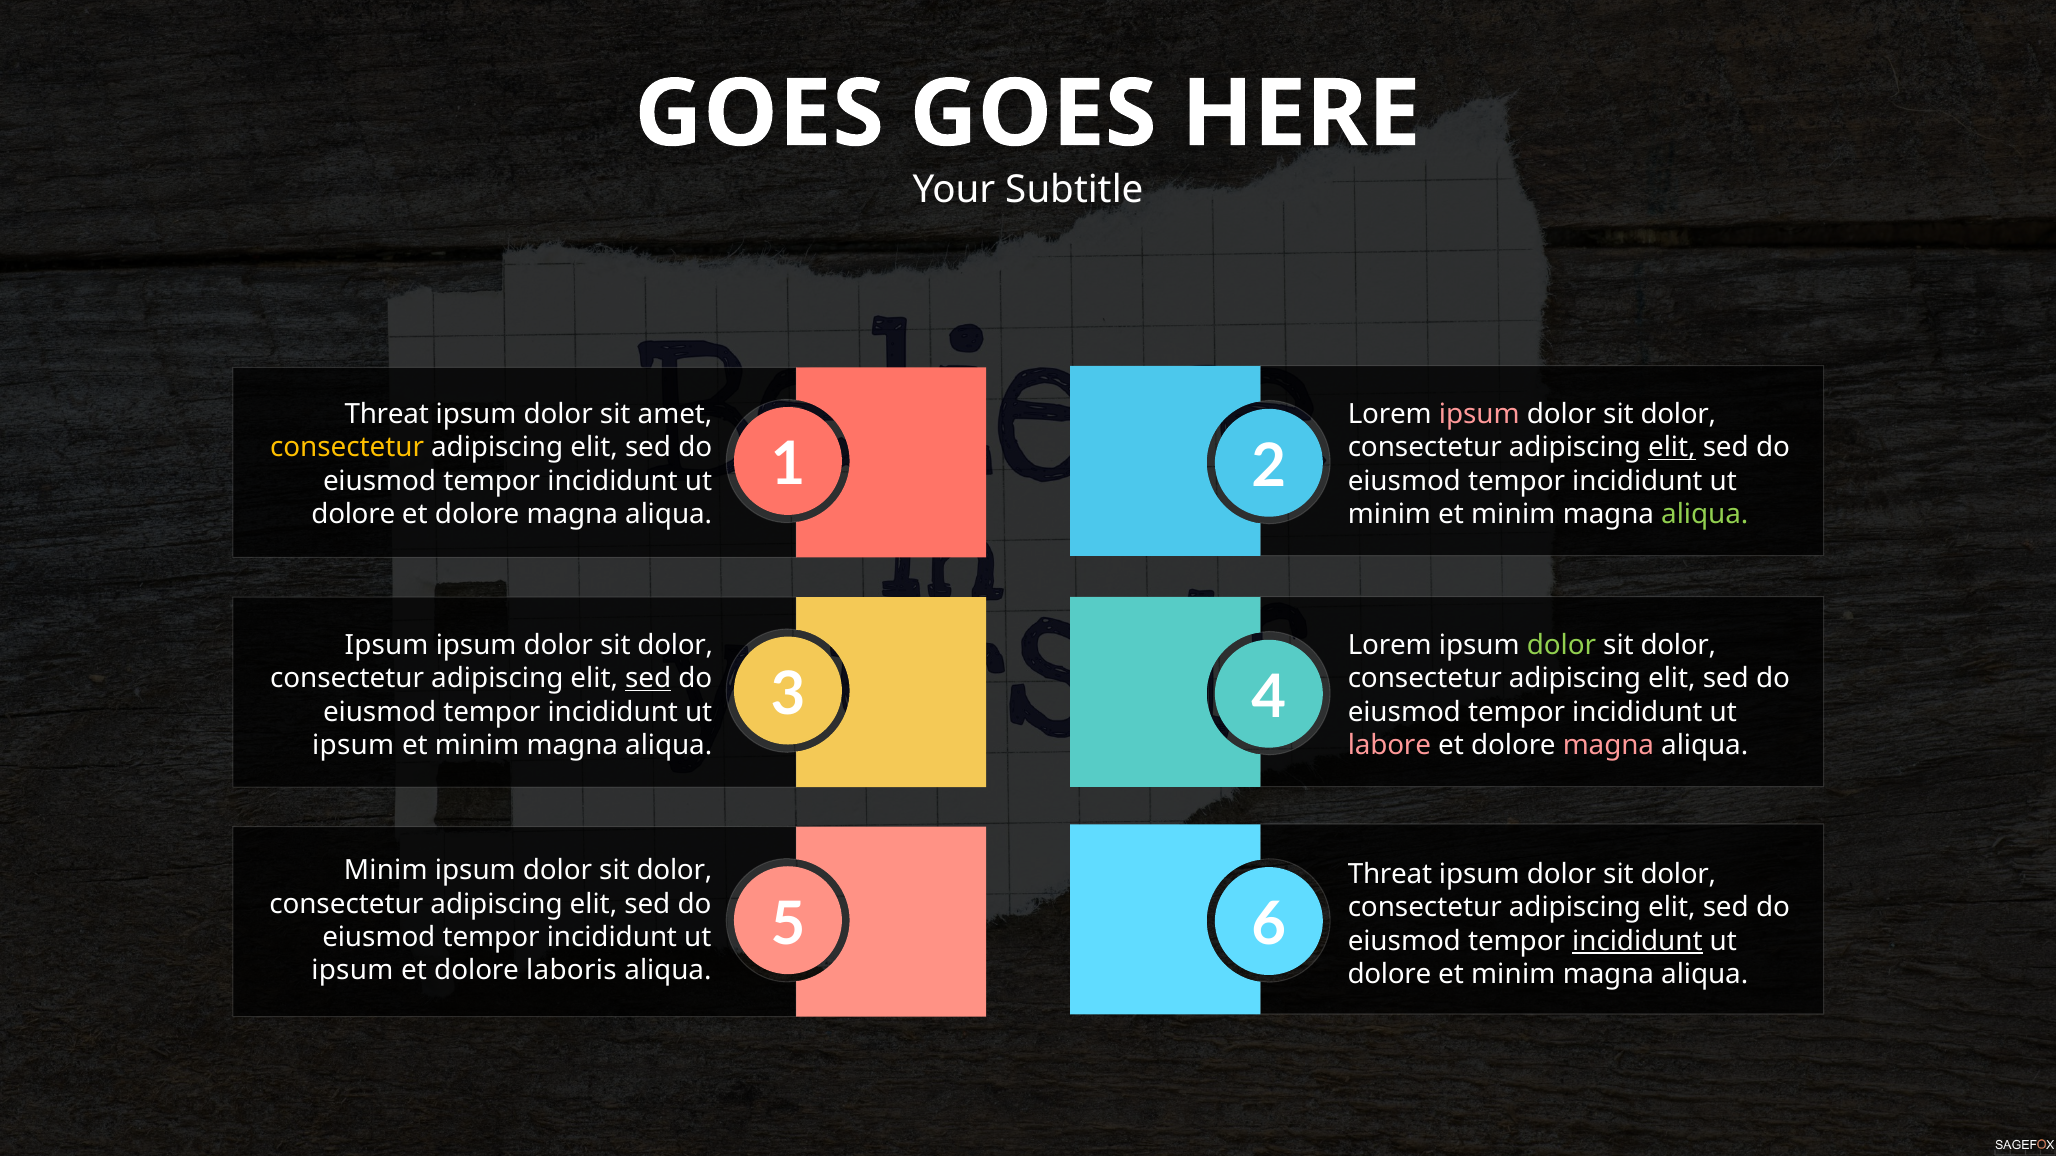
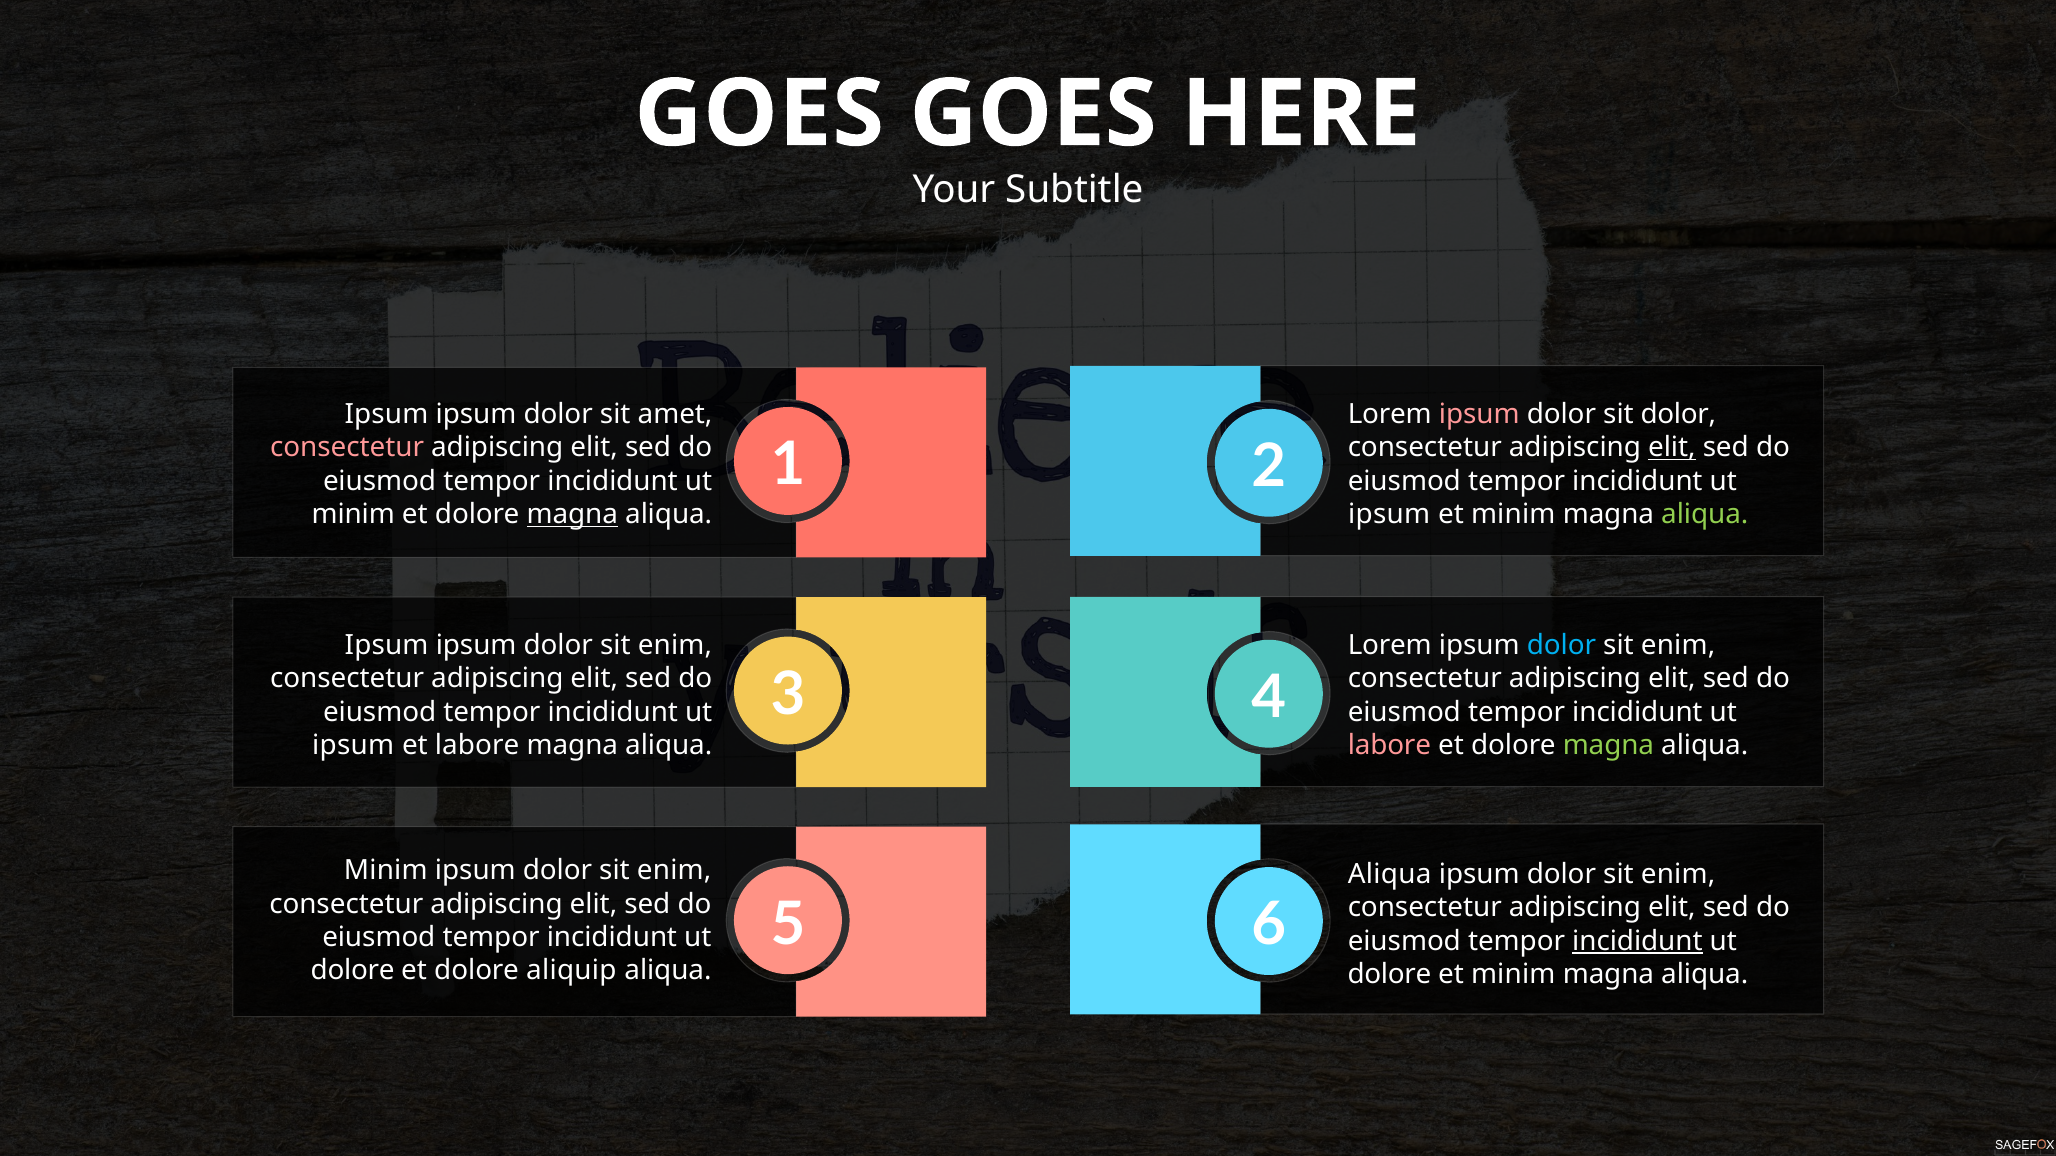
Threat: Threat -> Ipsum (386, 414)
consectetur colour: yellow -> pink (347, 448)
dolore: dolore -> minim (353, 515)
magna underline: none -> present (572, 515)
minim: minim -> ipsum (1389, 515)
dolor: dolor -> enim (675, 645)
dolor colour: light green -> light blue (1561, 645)
dolor: dolor -> enim (1678, 645)
sed underline: present -> none (648, 679)
minim: minim -> labore (477, 746)
magna colour: pink -> light green (1608, 746)
dolor: dolor -> enim (674, 871)
Threat: Threat -> Aliqua (1390, 875)
dolor: dolor -> enim (1678, 875)
ipsum: ipsum -> dolore (353, 971)
laboris: laboris -> aliquip (571, 971)
